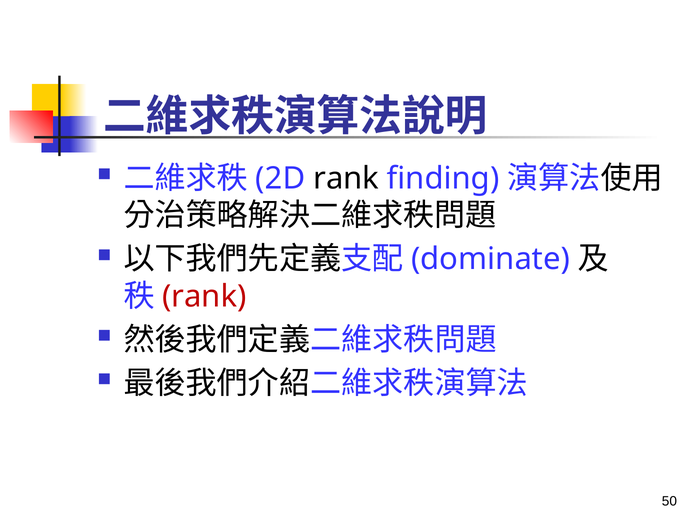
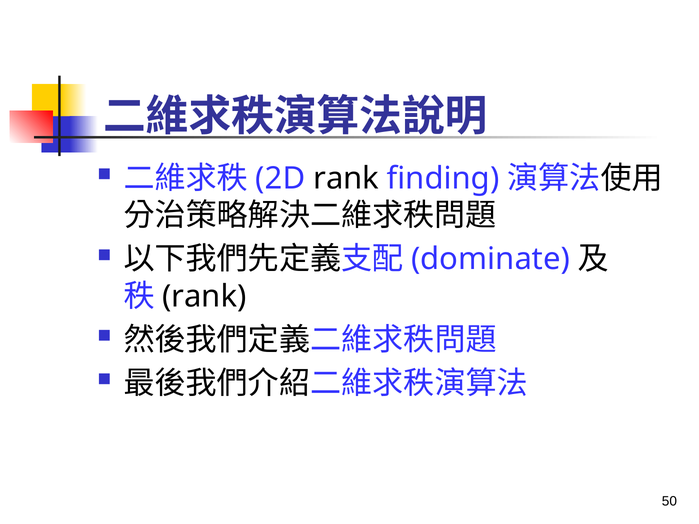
rank colour: red -> black (204, 297)
